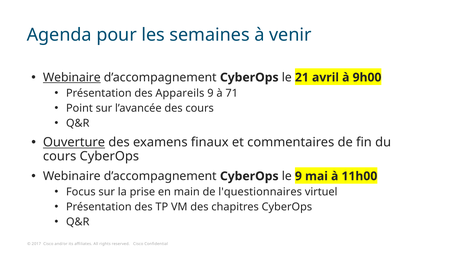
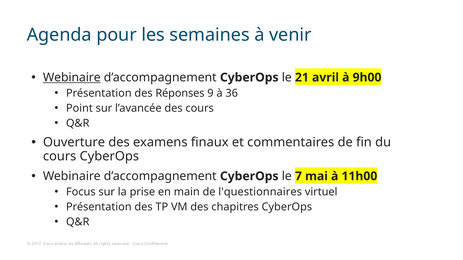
Appareils: Appareils -> Réponses (180, 93)
71: 71 -> 36 (232, 93)
Ouverture underline: present -> none (74, 143)
le 9: 9 -> 7 (298, 176)
